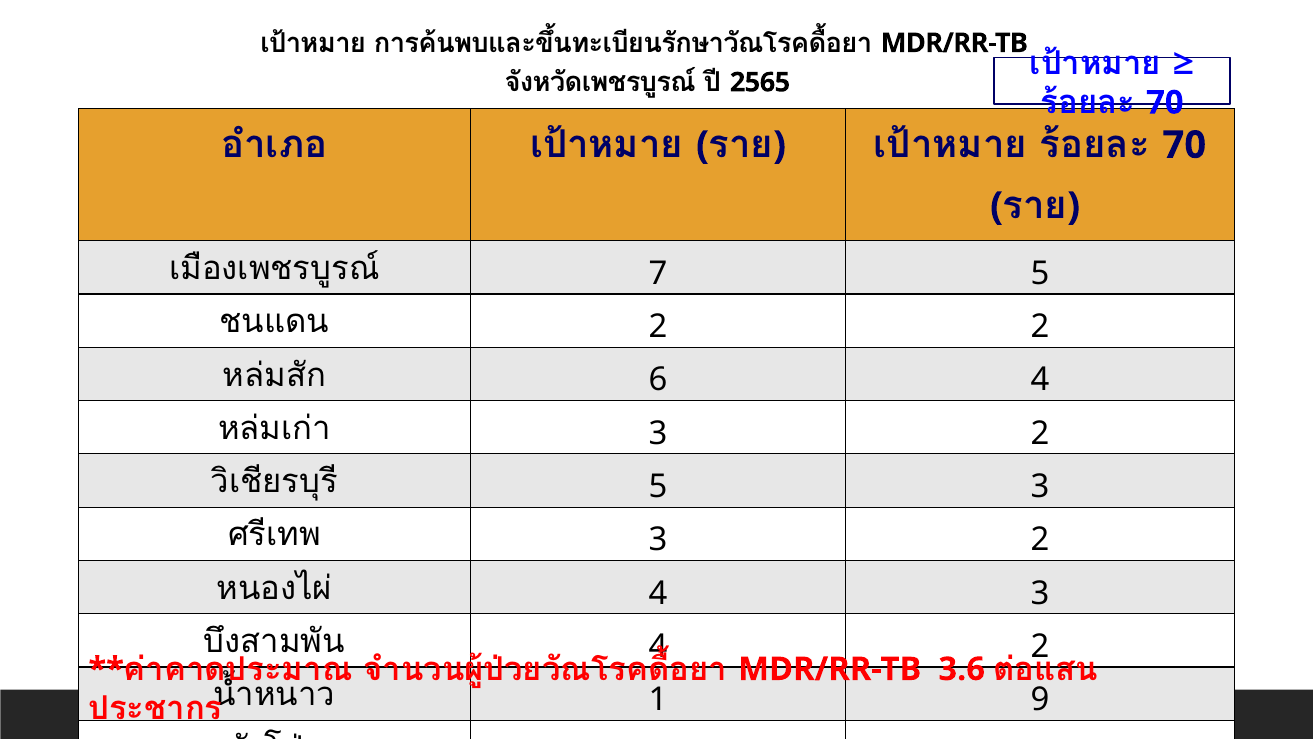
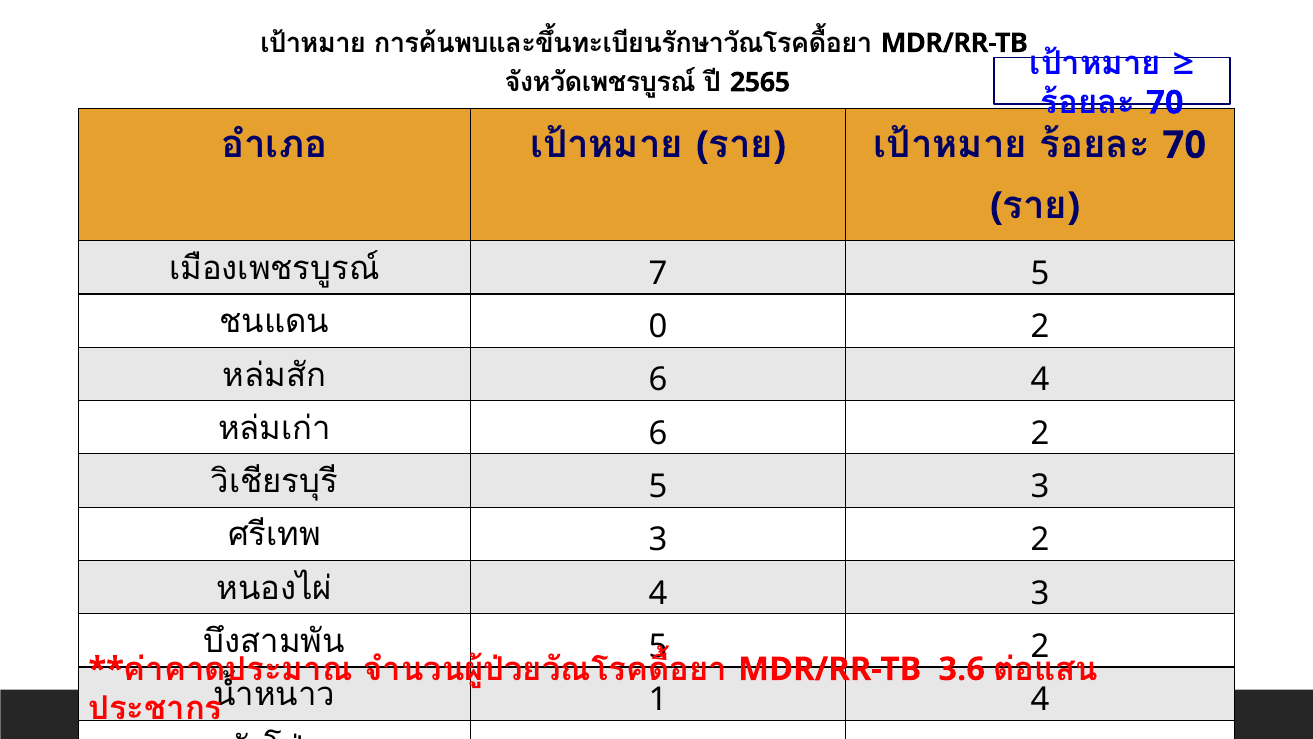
2: 2 -> 0 (658, 326)
3: 3 -> 6 (658, 433)
4: 4 -> 5 (658, 646)
1 9: 9 -> 4 (1040, 699)
